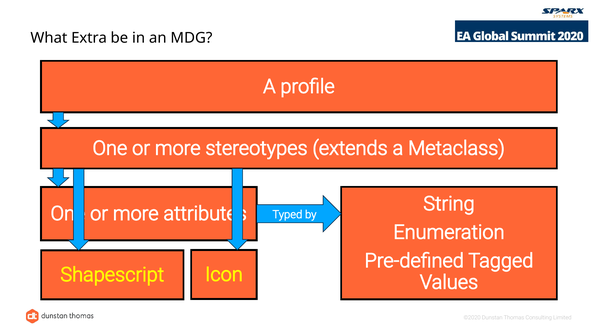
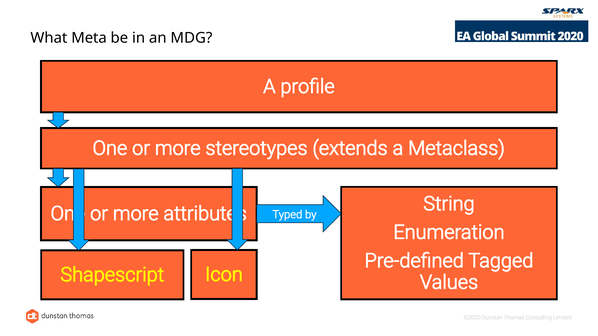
Extra: Extra -> Meta (89, 38)
